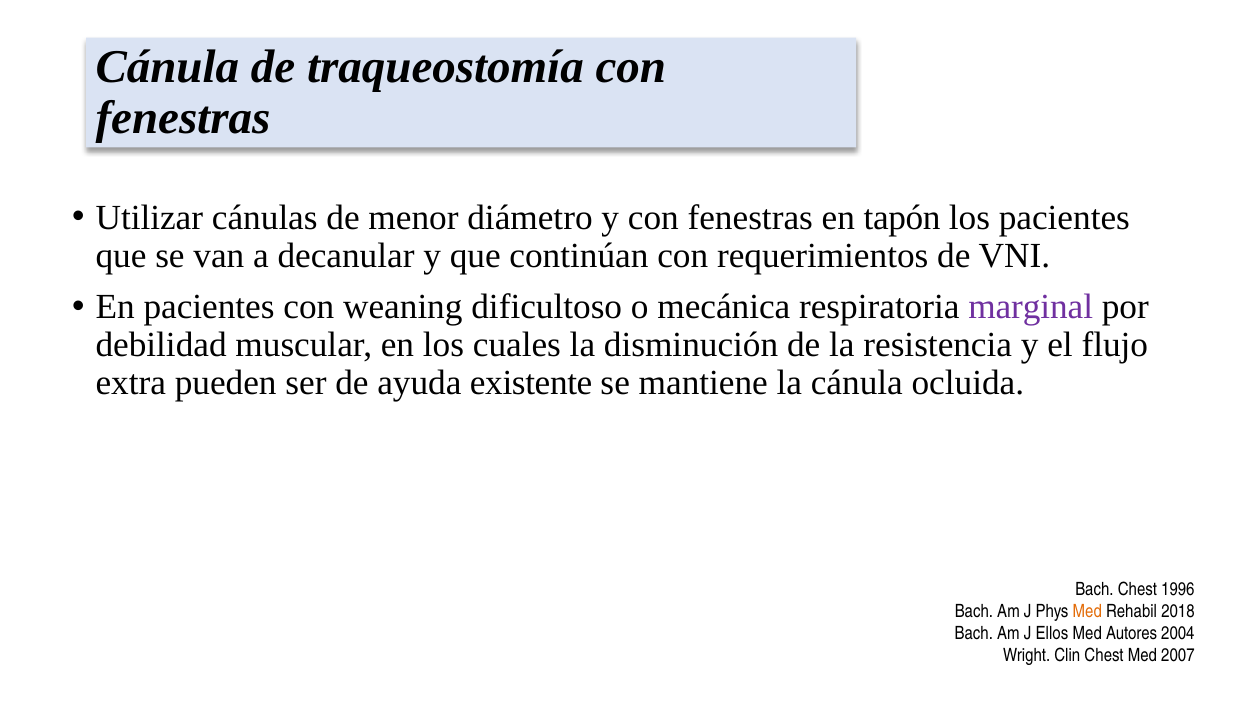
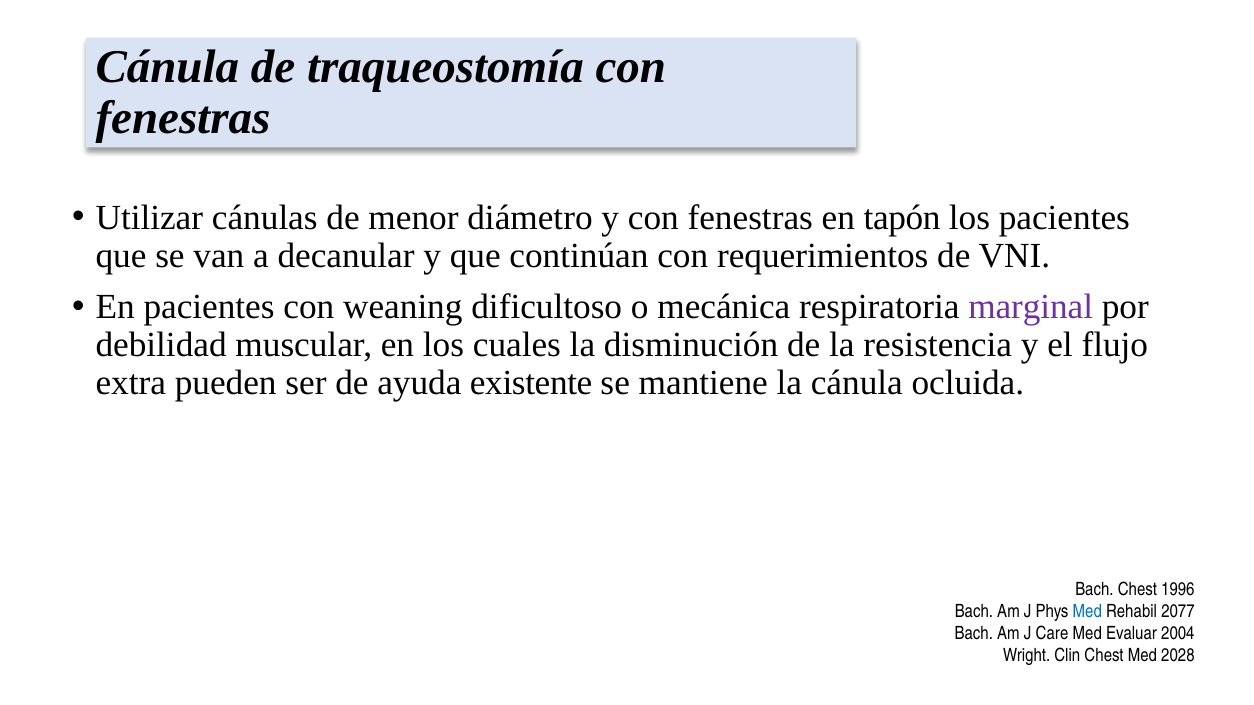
Med colour: orange -> blue (1087, 612)
2018: 2018 -> 2077 (1178, 612)
Ellos: Ellos -> Care (1052, 634)
Autores: Autores -> Evaluar (1131, 634)
2007: 2007 -> 2028 (1178, 656)
